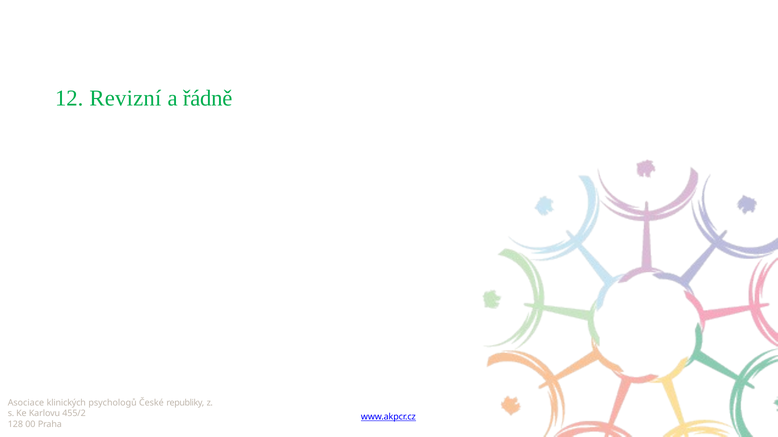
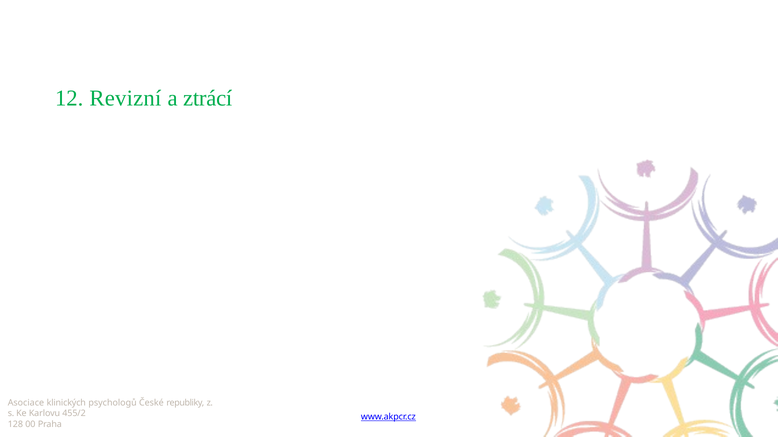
řádně: řádně -> ztrácí (208, 98)
